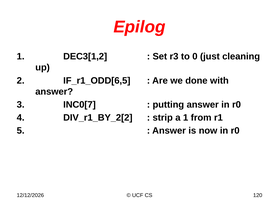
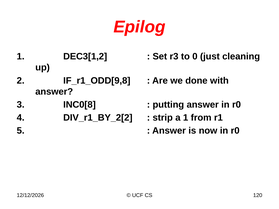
IF_r1_ODD[6,5: IF_r1_ODD[6,5 -> IF_r1_ODD[9,8 (97, 81)
INC0[7: INC0[7 -> INC0[8 (79, 105)
